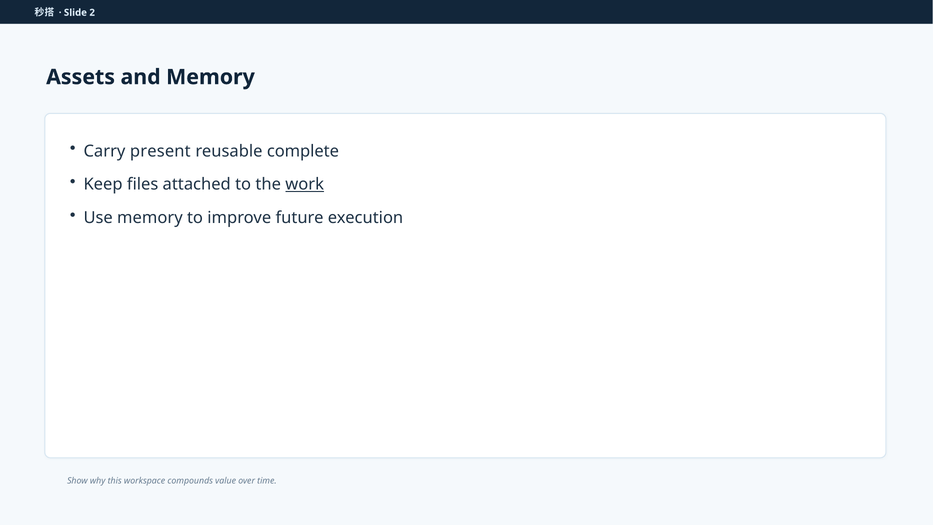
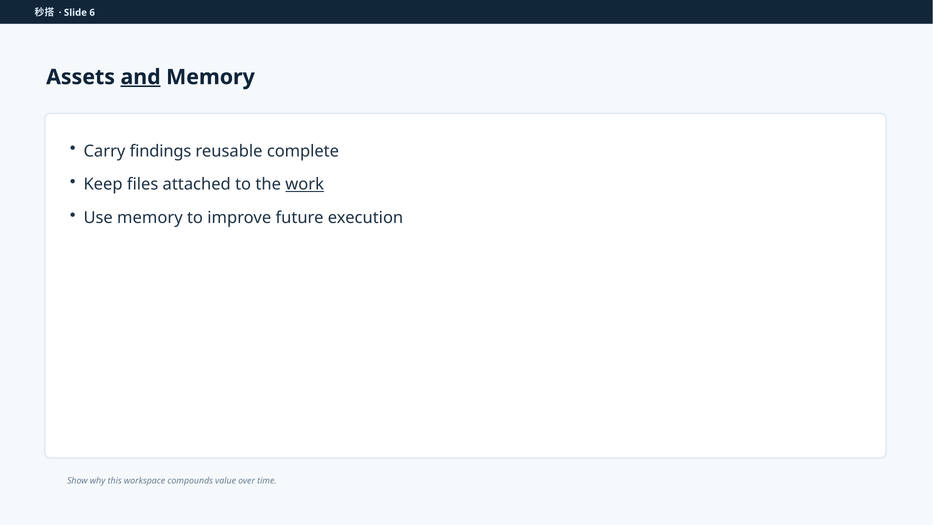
2: 2 -> 6 (92, 13)
and underline: none -> present (141, 77)
present: present -> findings (161, 151)
